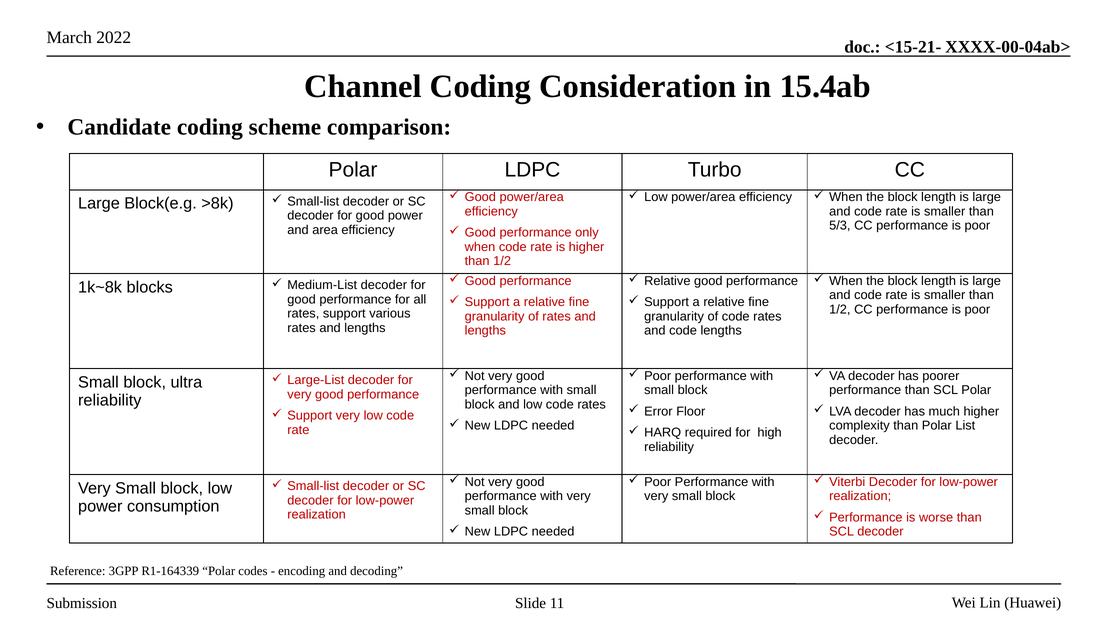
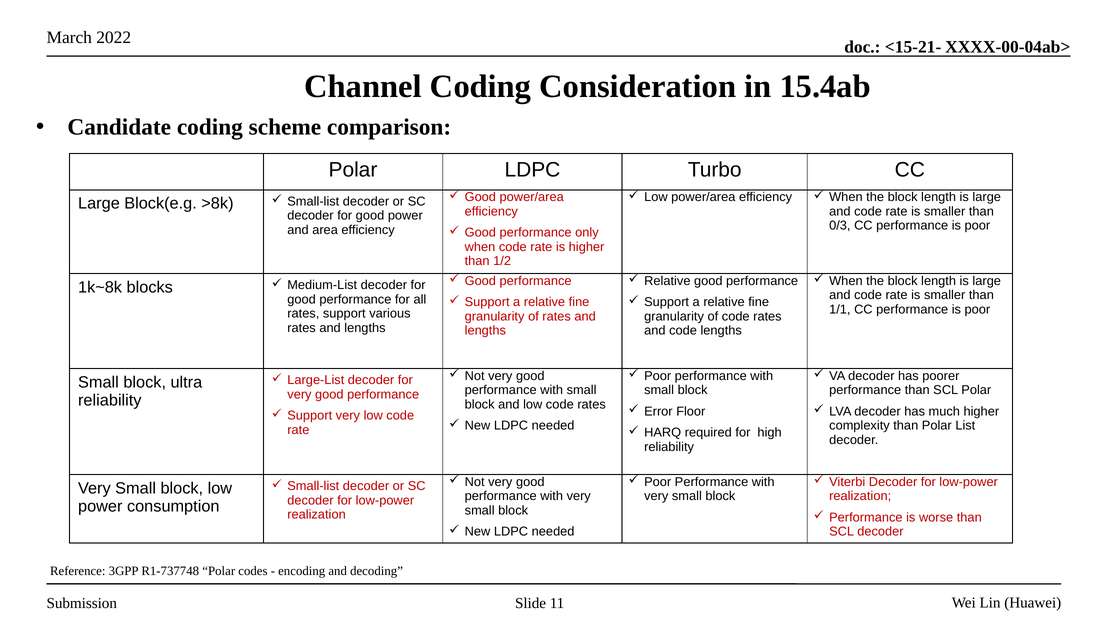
5/3: 5/3 -> 0/3 (840, 226)
1/2: 1/2 -> 1/1 (840, 310)
R1-164339: R1-164339 -> R1-737748 (170, 571)
